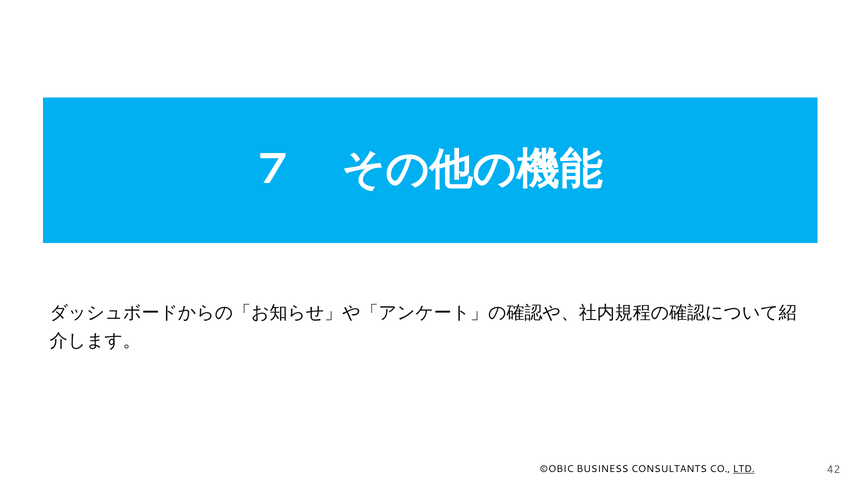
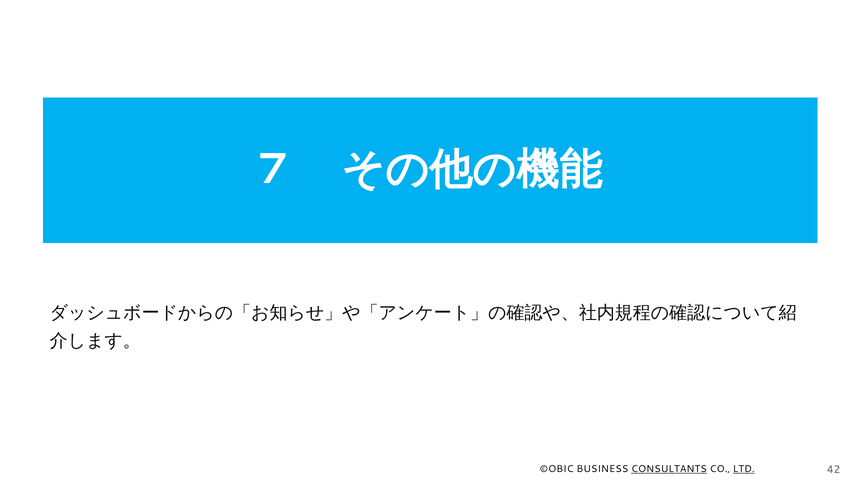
CONSULTANTS underline: none -> present (669, 468)
